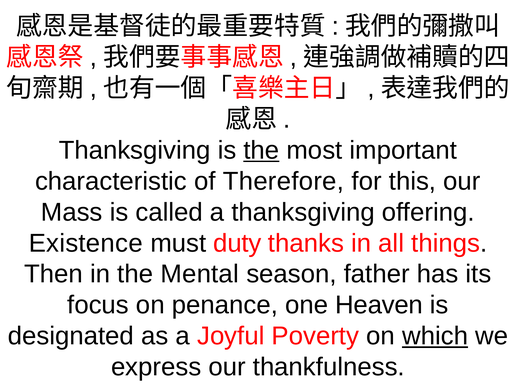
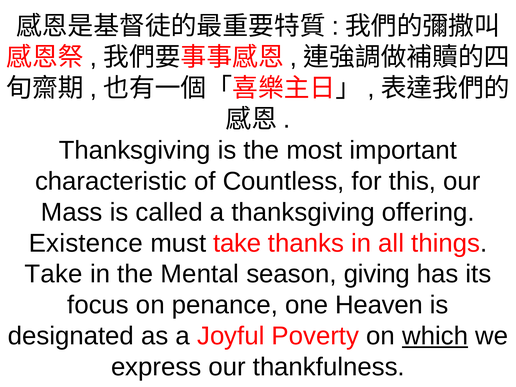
the underline: present -> none (261, 150)
Therefore: Therefore -> Countless (284, 181)
must duty: duty -> take (237, 243)
Then: Then -> Take (53, 274)
father: father -> giving (377, 274)
